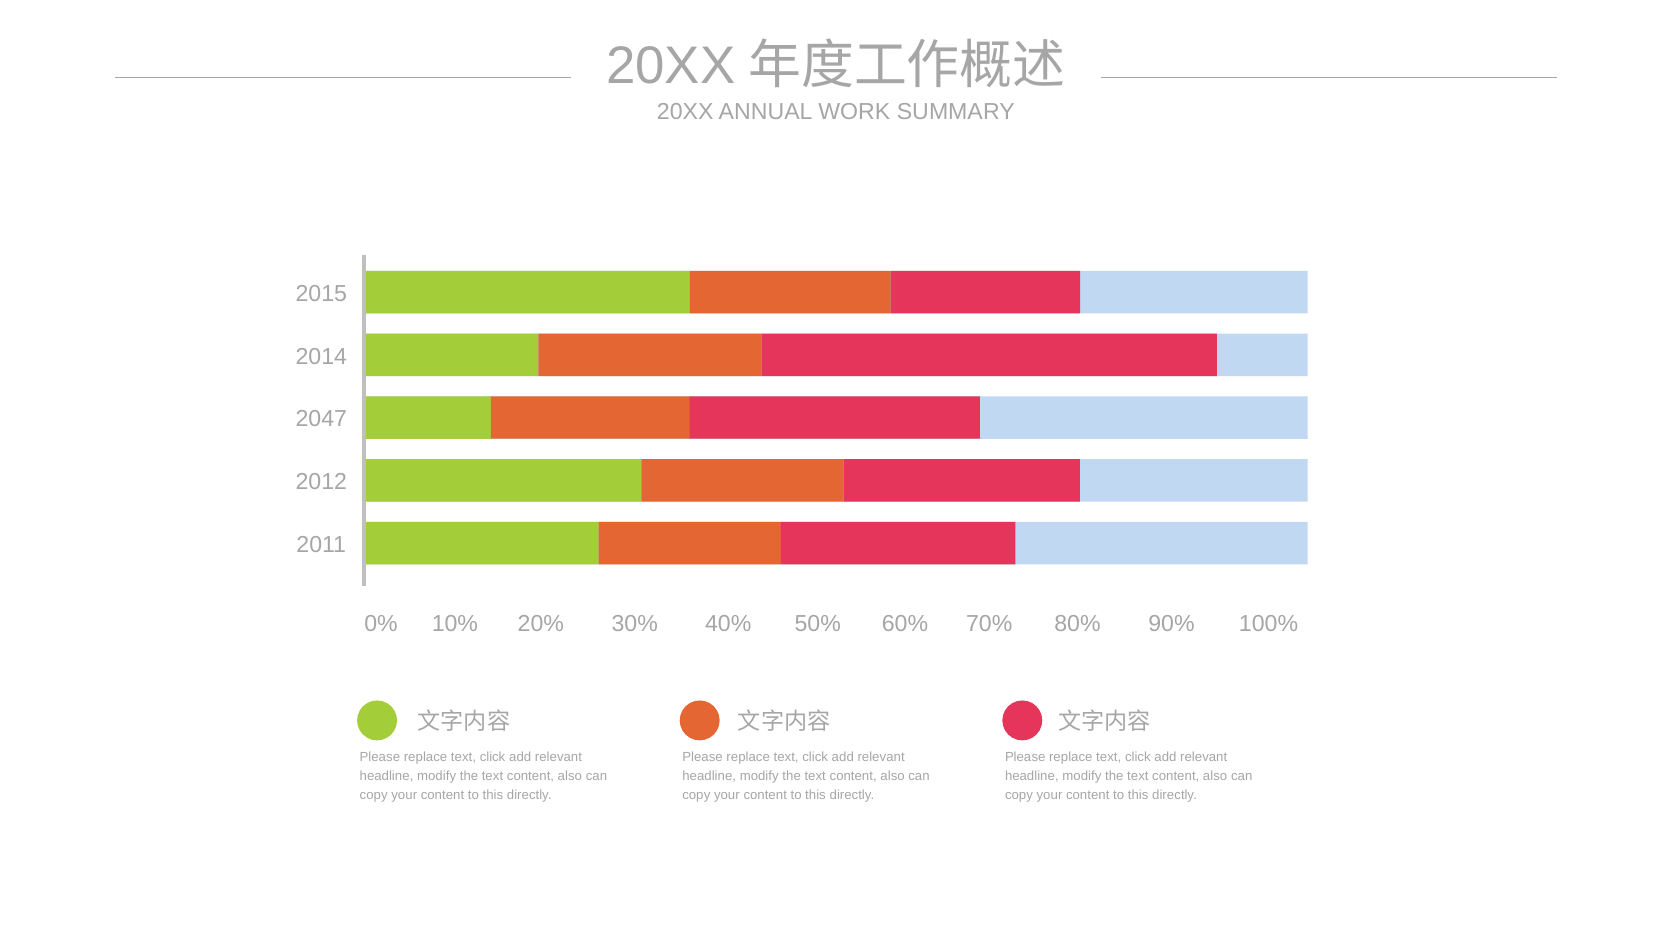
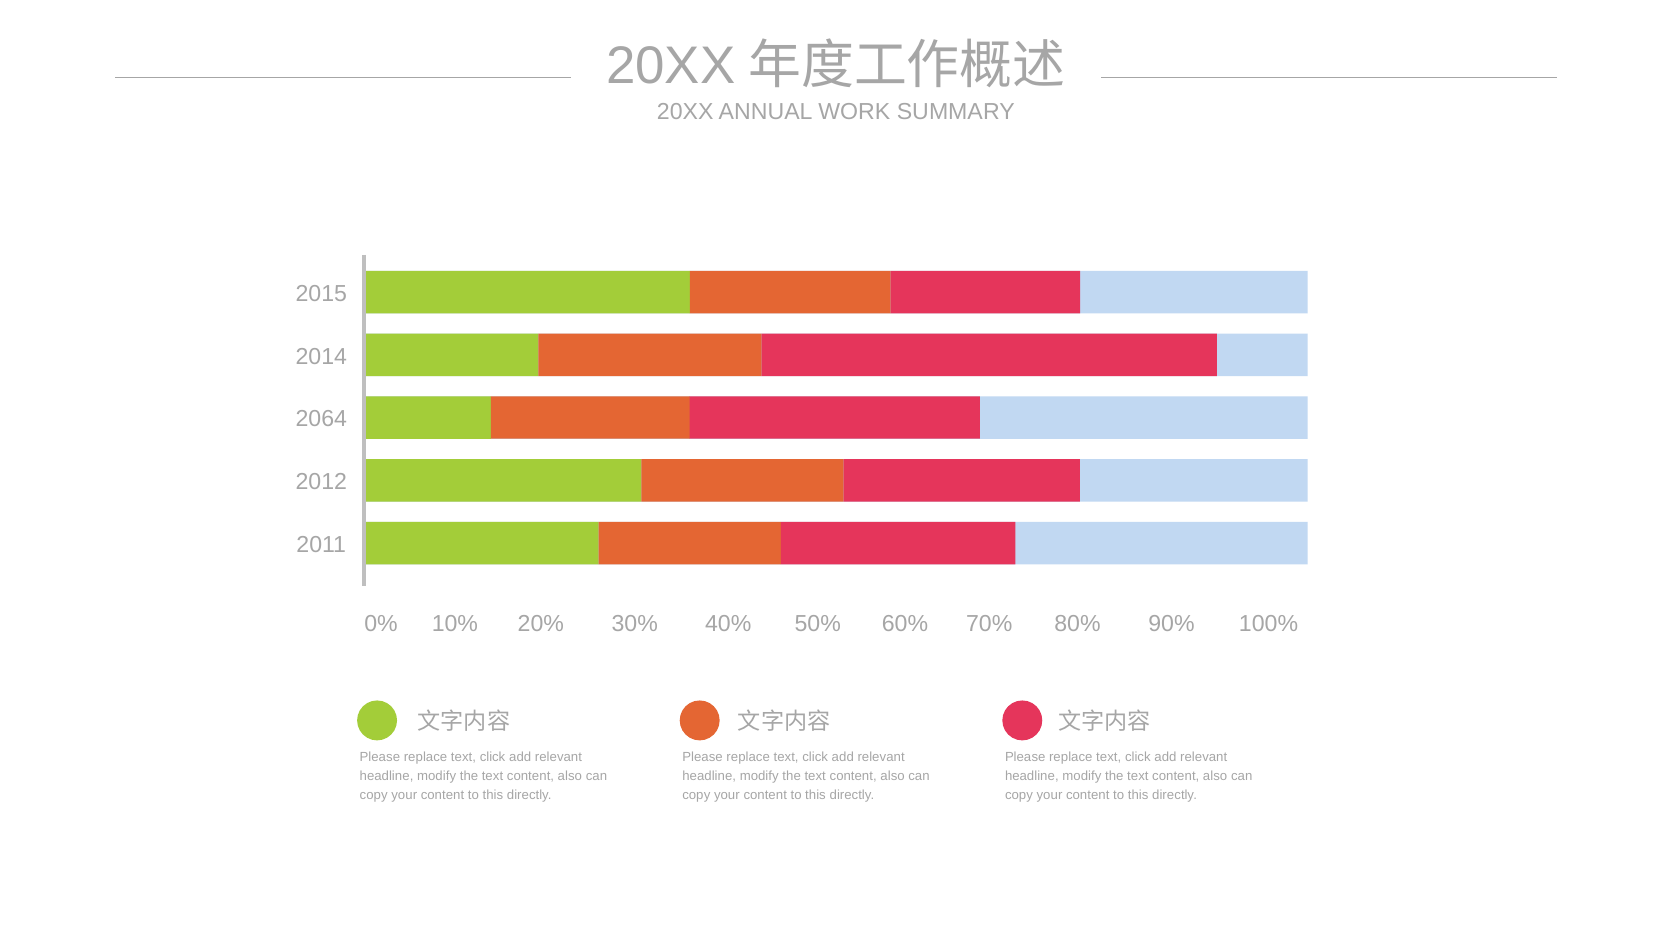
2047: 2047 -> 2064 (321, 419)
